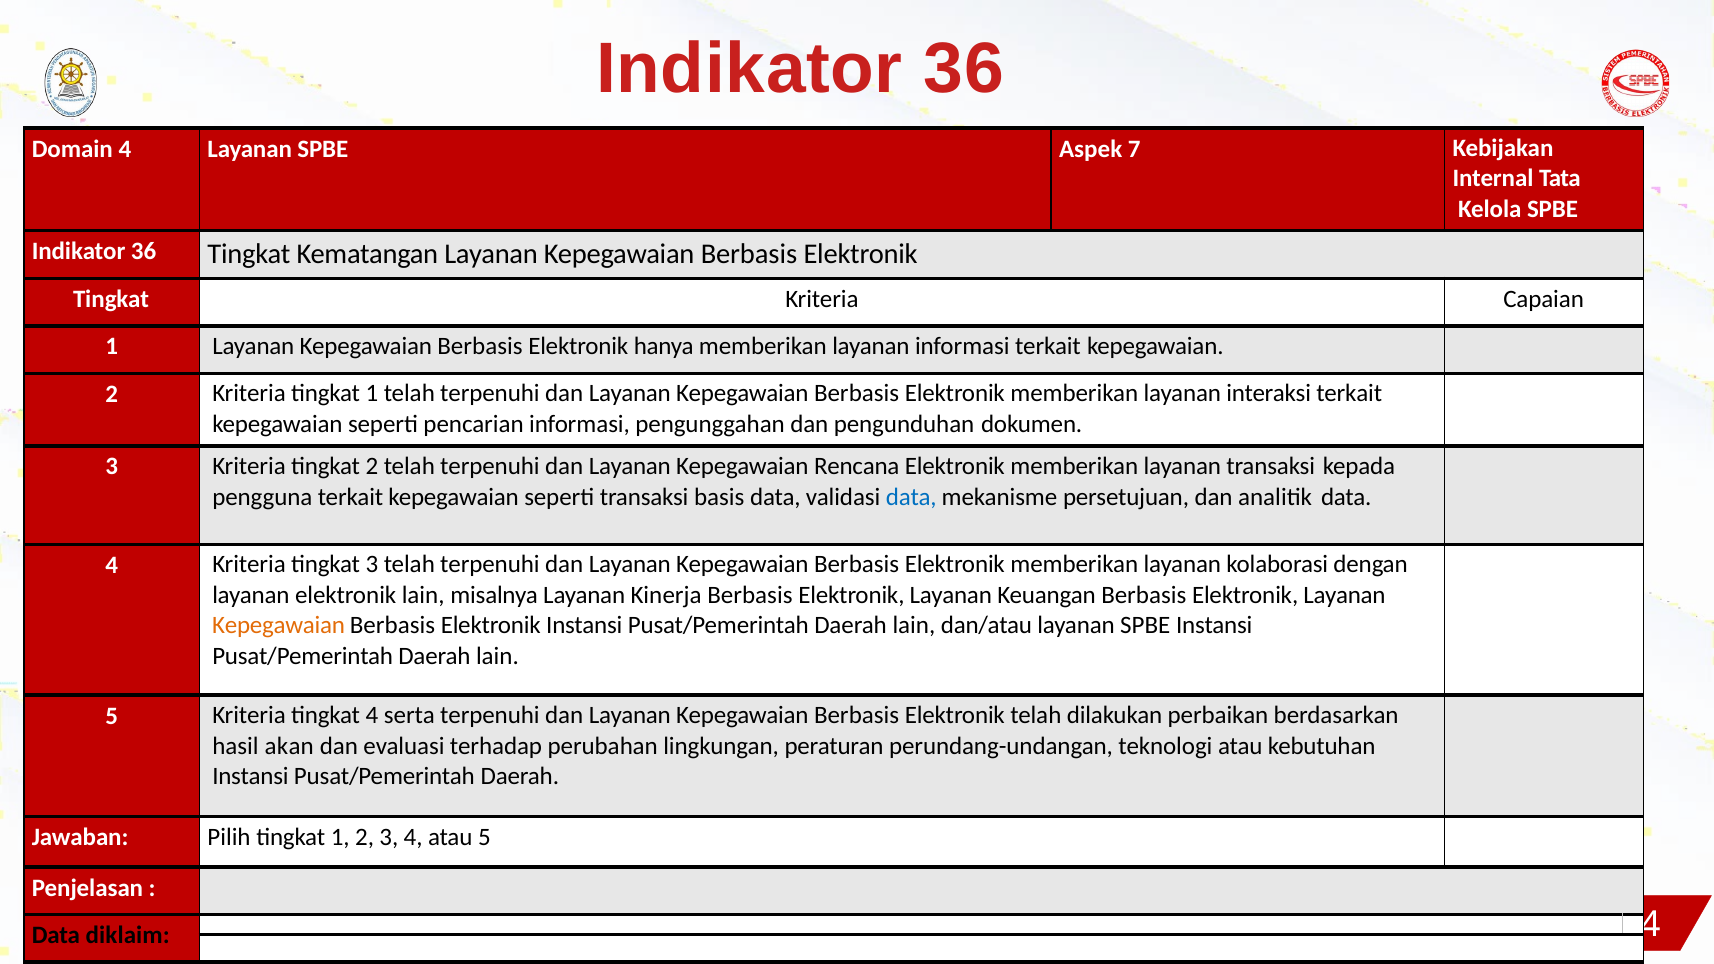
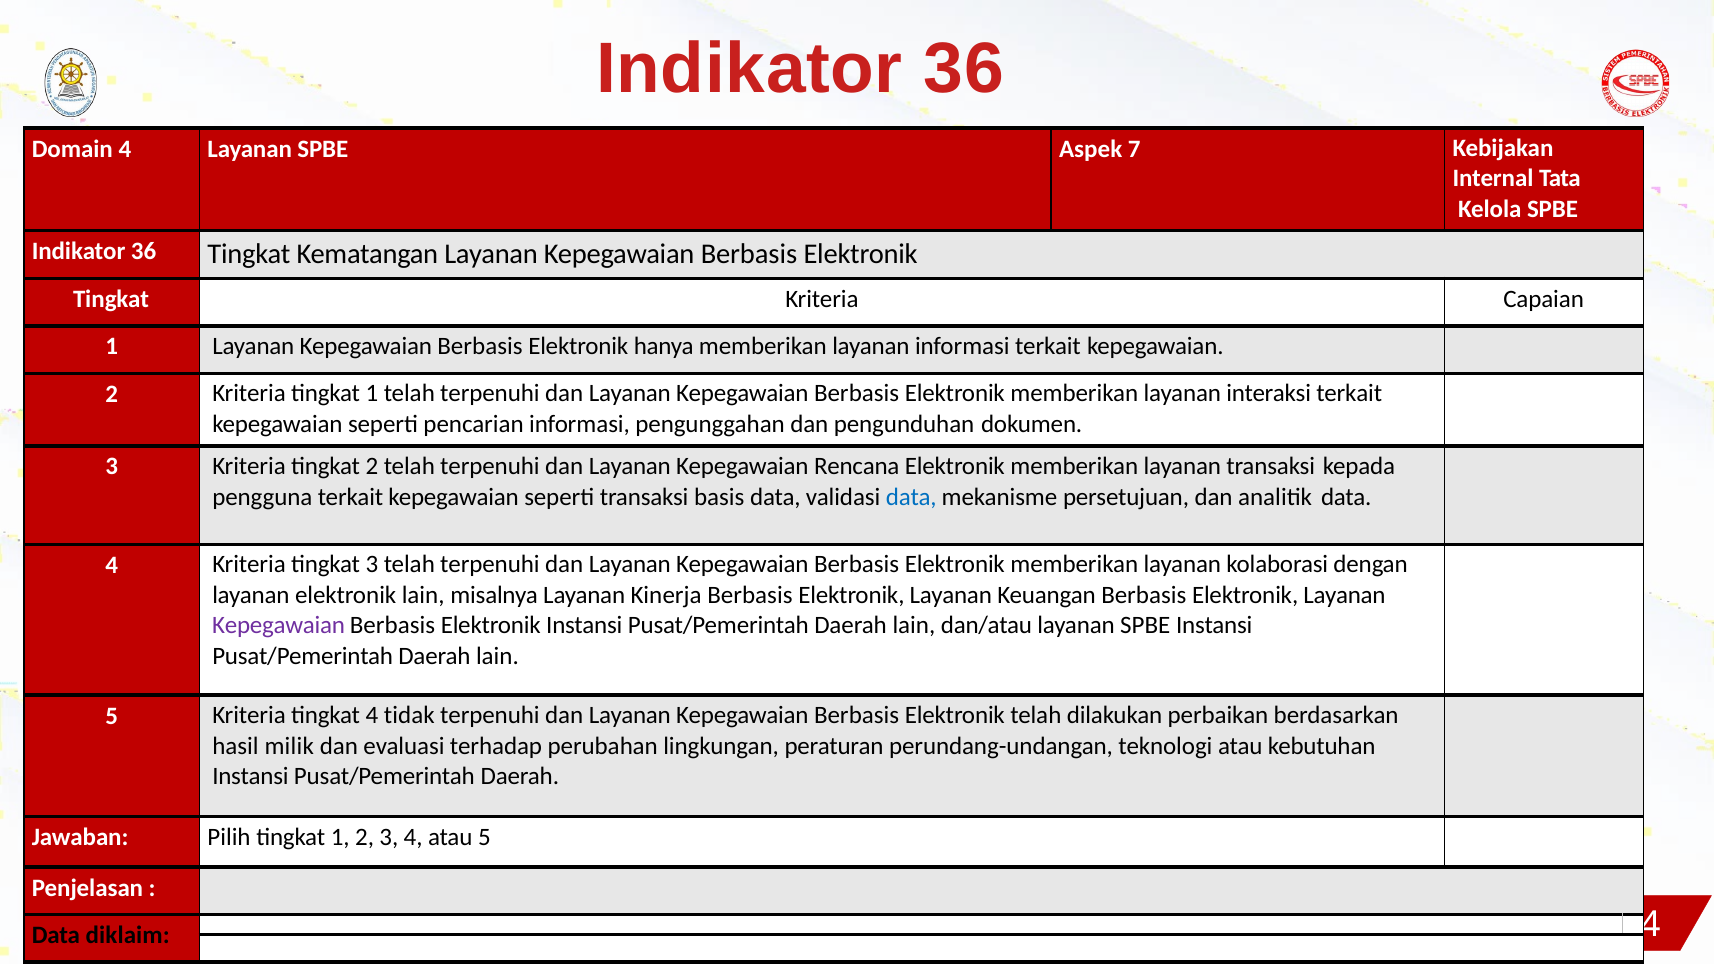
Kepegawaian colour: orange -> purple (279, 625)
serta: serta -> tidak (409, 716)
akan: akan -> milik (289, 746)
